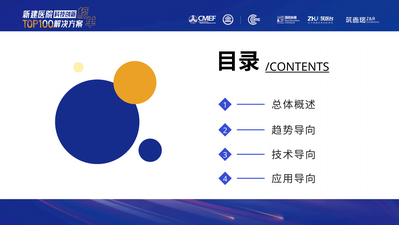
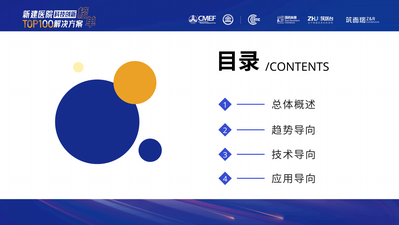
/CONTENTS underline: present -> none (297, 67)
